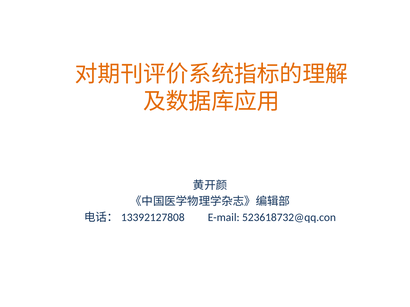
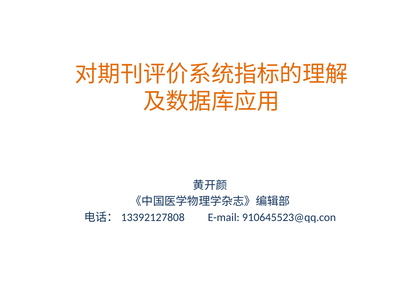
523618732@qq.con: 523618732@qq.con -> 910645523@qq.con (289, 218)
